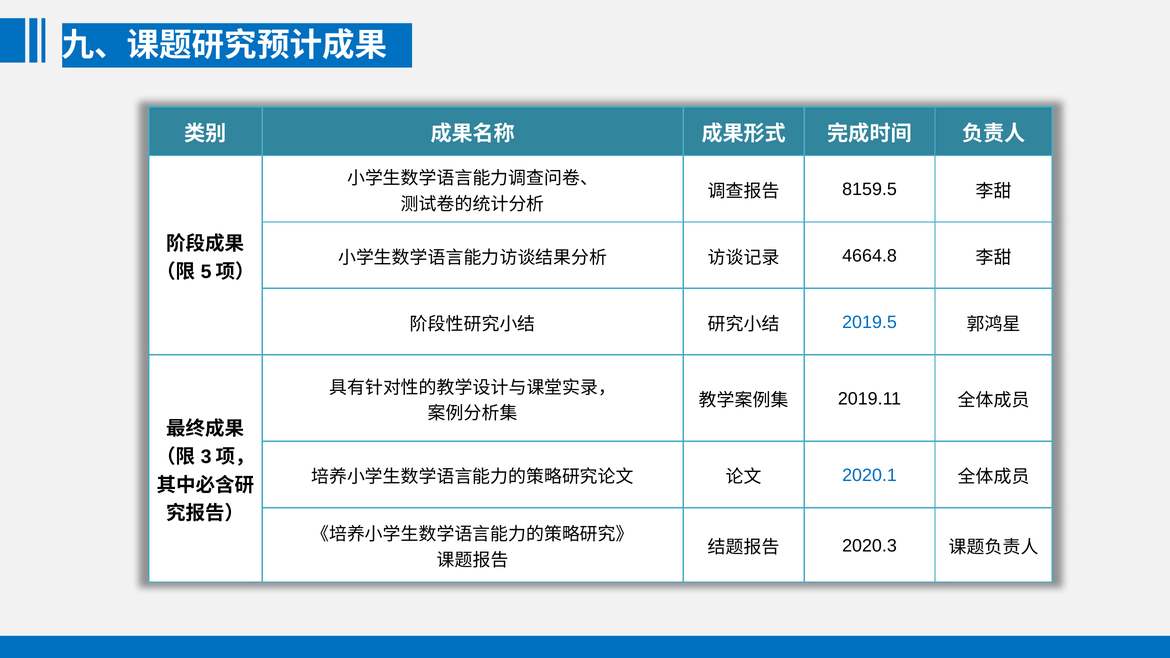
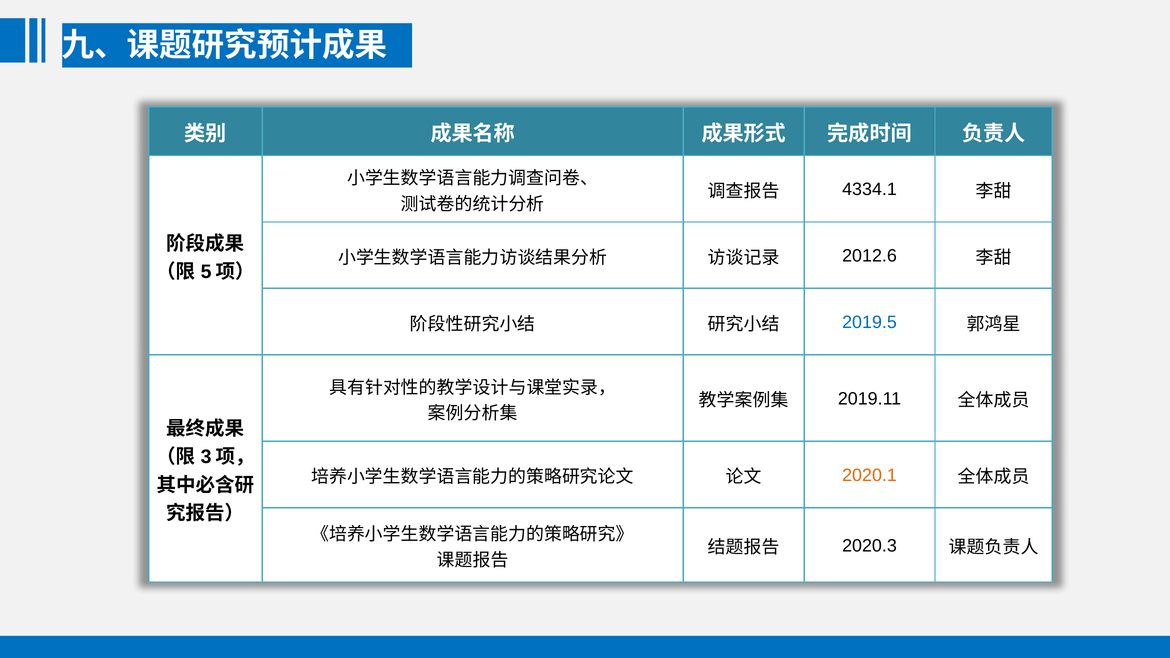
8159.5: 8159.5 -> 4334.1 (870, 190)
4664.8: 4664.8 -> 2012.6 (870, 256)
2020.1 colour: blue -> orange (870, 475)
